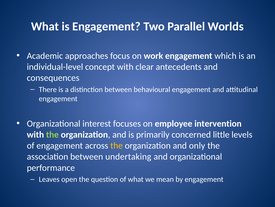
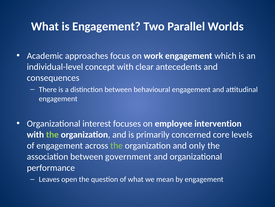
little: little -> core (221, 134)
the colour: yellow -> light green (117, 145)
undertaking: undertaking -> government (128, 156)
